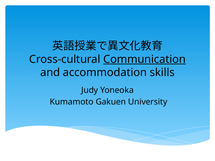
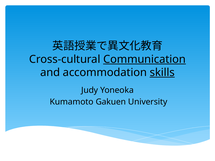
skills underline: none -> present (162, 73)
